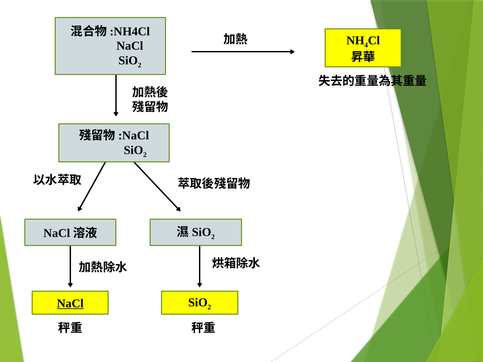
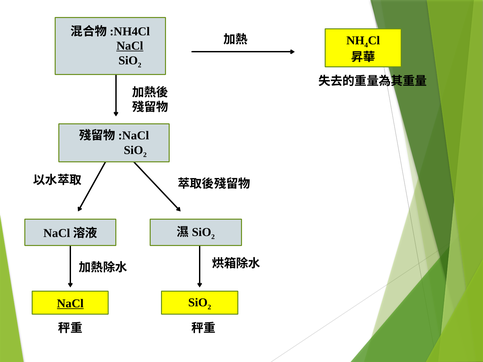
NaCl underline: none -> present (130, 46)
